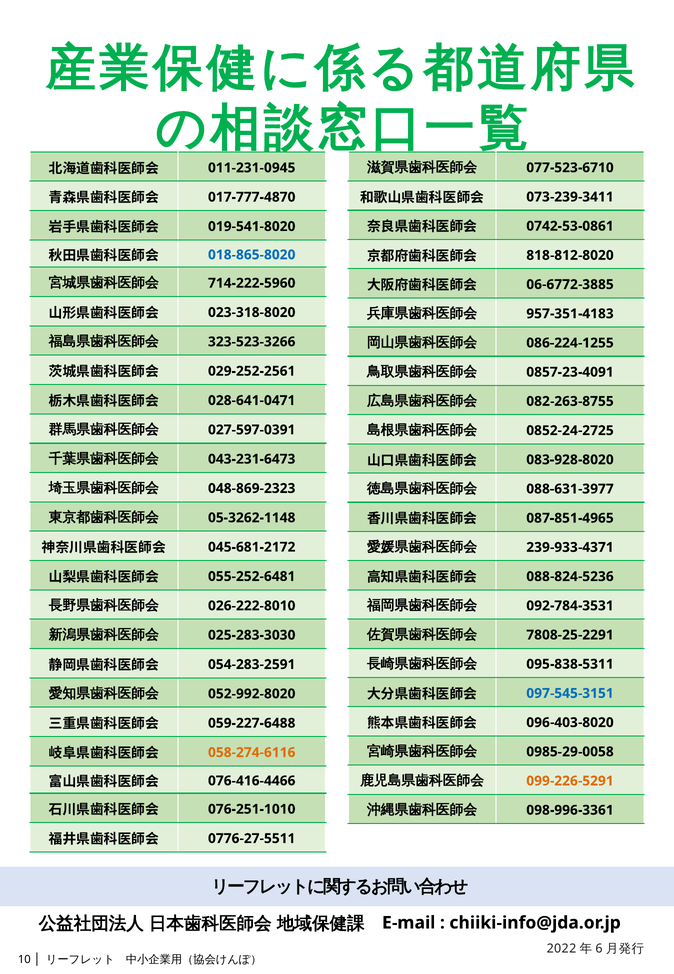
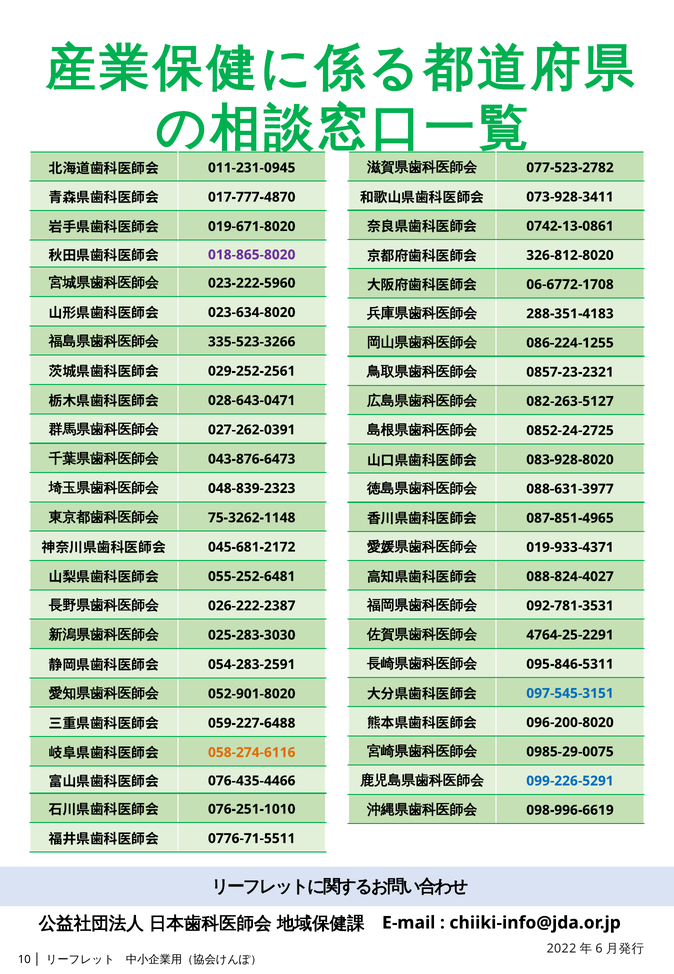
077-523-6710: 077-523-6710 -> 077-523-2782 (570, 168)
073-239-3411: 073-239-3411 -> 073-928-3411 (570, 197)
0742-53-0861: 0742-53-0861 -> 0742-13-0861 (570, 226)
019-541-8020: 019-541-8020 -> 019-671-8020 (252, 226)
018-865-8020 colour: blue -> purple (252, 255)
818-812-8020: 818-812-8020 -> 326-812-8020 (570, 255)
714-222-5960: 714-222-5960 -> 023-222-5960 (252, 283)
06-6772-3885: 06-6772-3885 -> 06-6772-1708 (570, 284)
023-318-8020: 023-318-8020 -> 023-634-8020 (252, 312)
957-351-4183: 957-351-4183 -> 288-351-4183 (570, 314)
323-523-3266: 323-523-3266 -> 335-523-3266 (252, 342)
0857-23-4091: 0857-23-4091 -> 0857-23-2321 (570, 372)
082-263-8755: 082-263-8755 -> 082-263-5127 (570, 401)
028-641-0471: 028-641-0471 -> 028-643-0471 (252, 400)
027-597-0391: 027-597-0391 -> 027-262-0391 (252, 430)
043-231-6473: 043-231-6473 -> 043-876-6473 (252, 459)
048-869-2323: 048-869-2323 -> 048-839-2323 (252, 488)
05-3262-1148: 05-3262-1148 -> 75-3262-1148 (252, 518)
239-933-4371: 239-933-4371 -> 019-933-4371 (570, 547)
088-824-5236: 088-824-5236 -> 088-824-4027 (570, 576)
092-784-3531: 092-784-3531 -> 092-781-3531 (570, 605)
026-222-8010: 026-222-8010 -> 026-222-2387 (252, 606)
7808-25-2291: 7808-25-2291 -> 4764-25-2291 (570, 635)
095-838-5311: 095-838-5311 -> 095-846-5311 (570, 664)
052-992-8020: 052-992-8020 -> 052-901-8020 (252, 693)
096-403-8020: 096-403-8020 -> 096-200-8020 (570, 722)
0985-29-0058: 0985-29-0058 -> 0985-29-0075 (570, 751)
099-226-5291 colour: orange -> blue (570, 781)
076-416-4466: 076-416-4466 -> 076-435-4466 (252, 780)
098-996-3361: 098-996-3361 -> 098-996-6619 (570, 810)
0776-27-5511: 0776-27-5511 -> 0776-71-5511 (252, 838)
